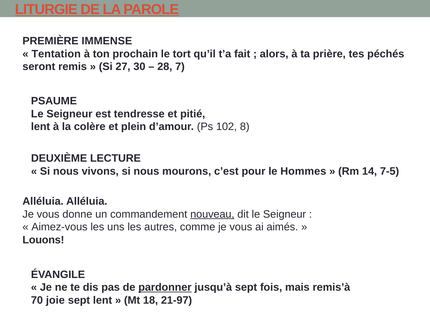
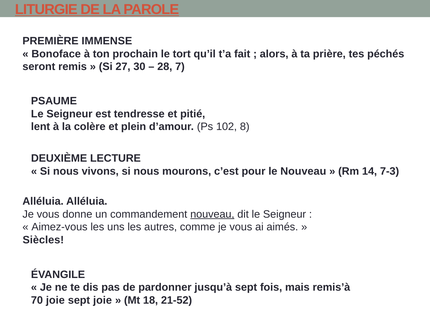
Tentation: Tentation -> Bonoface (56, 54)
le Hommes: Hommes -> Nouveau (303, 171)
7-5: 7-5 -> 7-3 (390, 171)
Louons: Louons -> Siècles (43, 240)
pardonner underline: present -> none (165, 288)
sept lent: lent -> joie (102, 301)
21-97: 21-97 -> 21-52 (177, 301)
